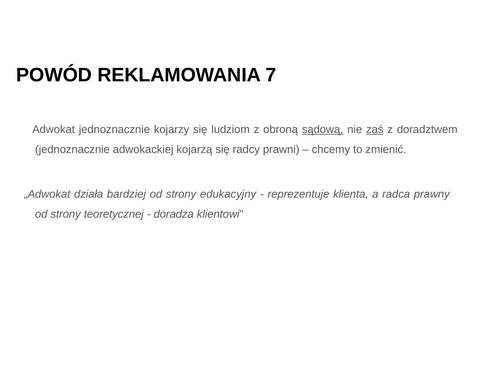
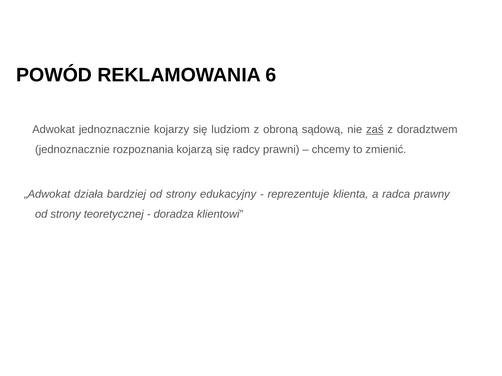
7: 7 -> 6 (271, 75)
sądową underline: present -> none (323, 130)
adwokackiej: adwokackiej -> rozpoznania (143, 150)
